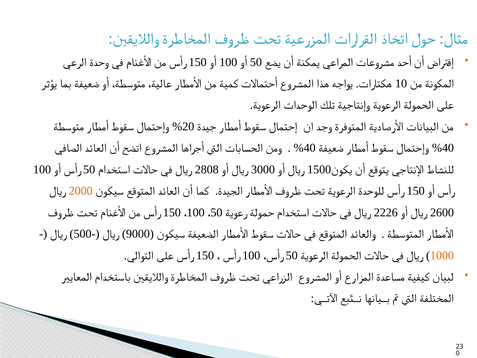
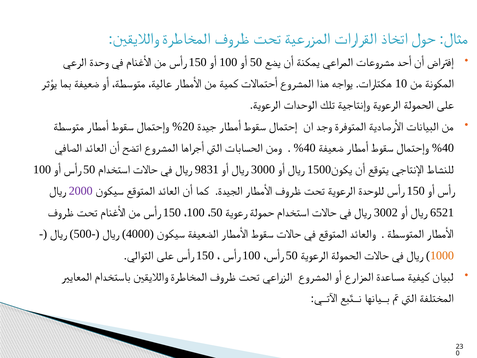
2808: 2808 -> 9831 (207, 169)
2000 colour: orange -> purple (81, 191)
2226: 2226 -> 3002 (386, 212)
2600: 2600 -> 6521 (442, 212)
9000: 9000 -> 4000 (138, 234)
